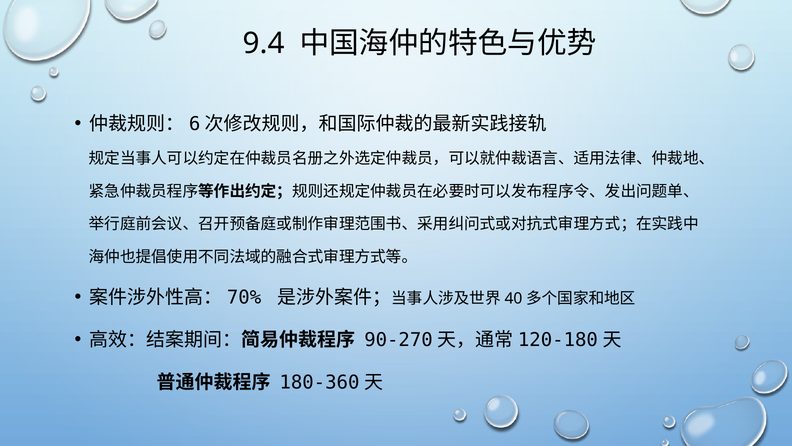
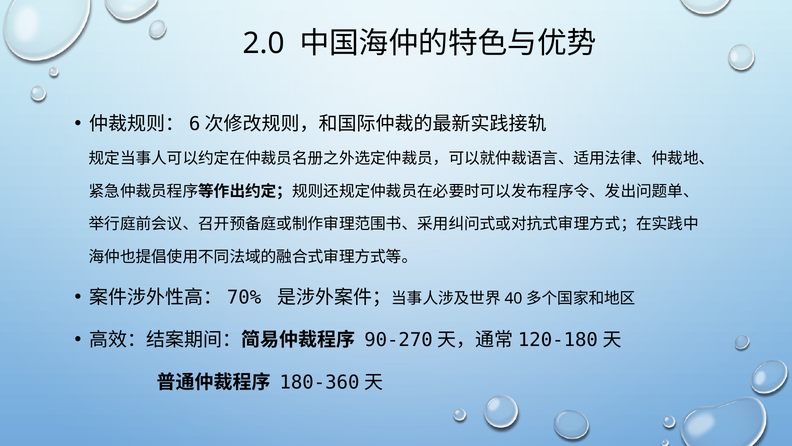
9.4: 9.4 -> 2.0 (264, 43)
